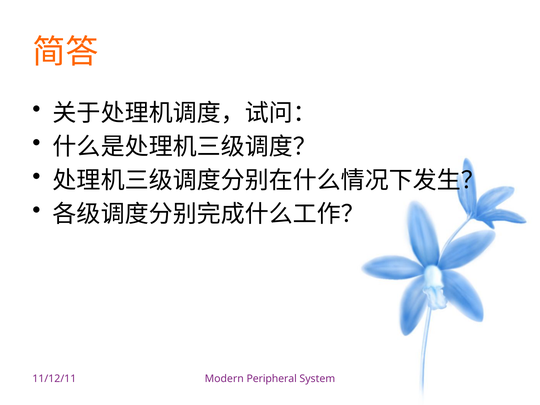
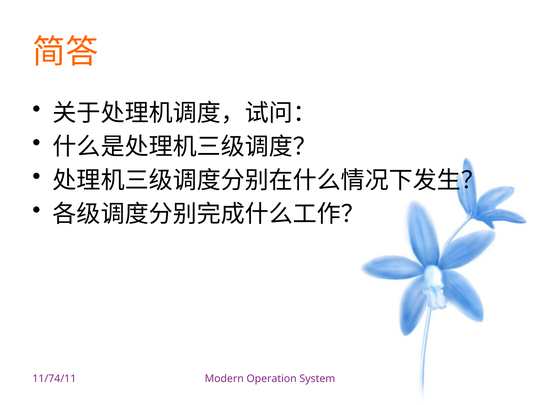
11/12/11: 11/12/11 -> 11/74/11 (54, 379)
Peripheral: Peripheral -> Operation (272, 379)
